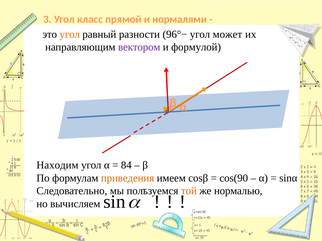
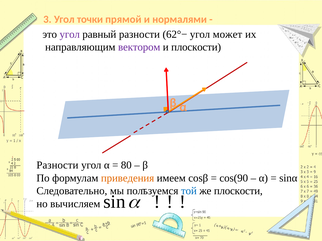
класс: класс -> точки (90, 19)
угол colour: orange -> purple (70, 34)
96°−: 96°− -> 62°− (175, 34)
и формулой: формулой -> плоскости (196, 47)
Находим: Находим -> Разности (57, 166)
84: 84 -> 80 (126, 166)
той colour: orange -> blue (189, 191)
же нормалью: нормалью -> плоскости (238, 191)
